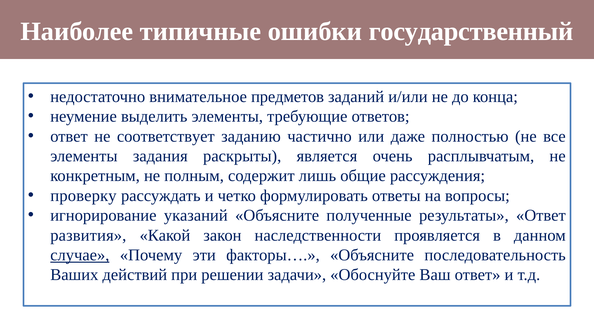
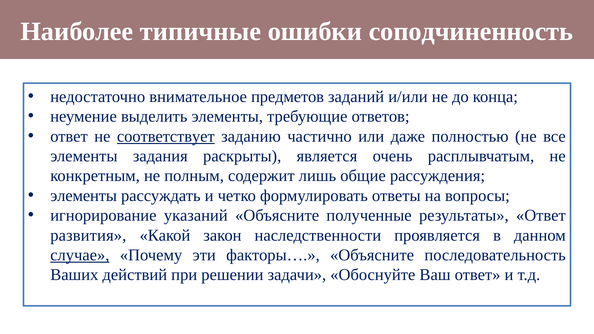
государственный: государственный -> соподчиненность (471, 31)
соответствует underline: none -> present (166, 136)
проверку: проверку -> элементы (84, 196)
